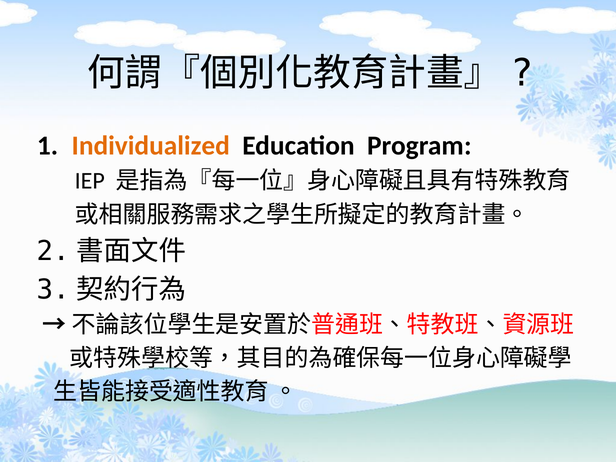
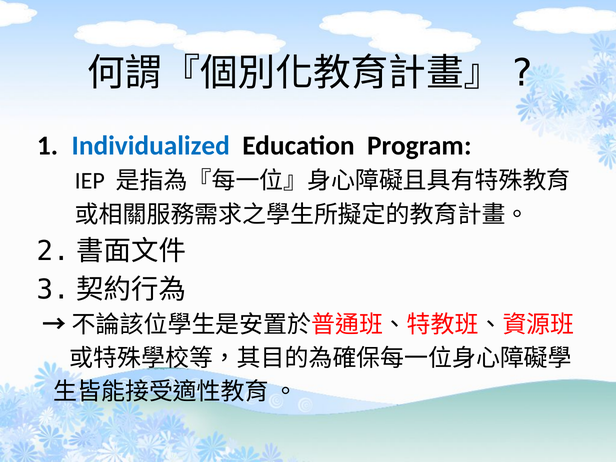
Individualized colour: orange -> blue (151, 146)
